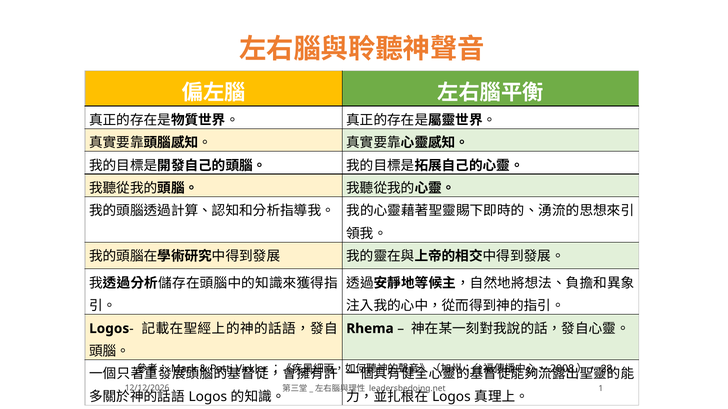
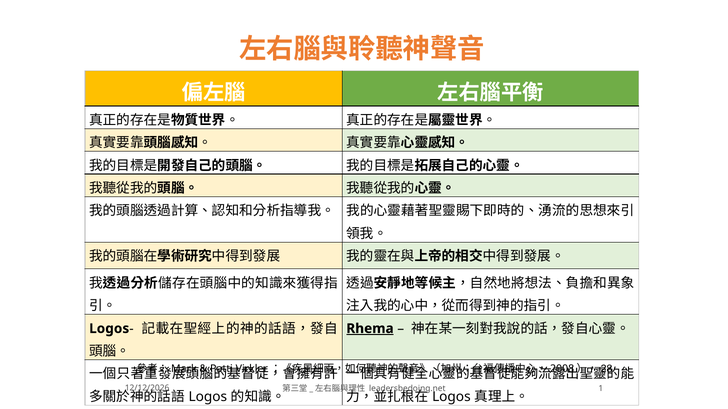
Rhema underline: none -> present (370, 329)
